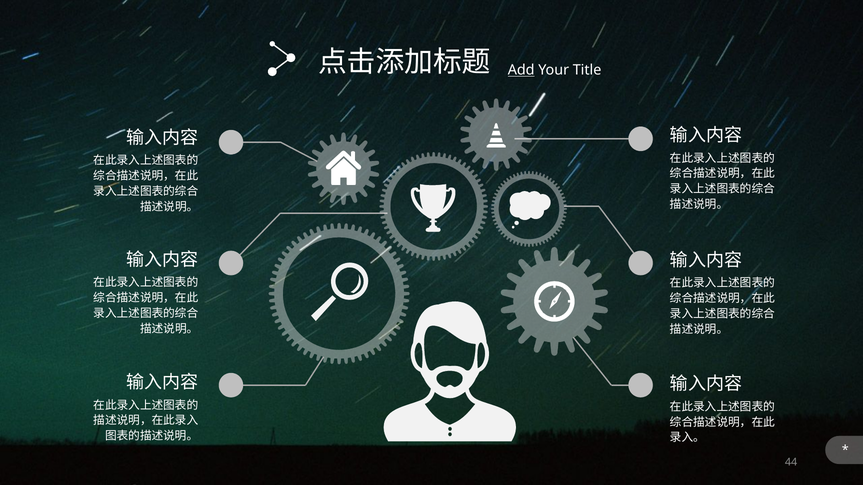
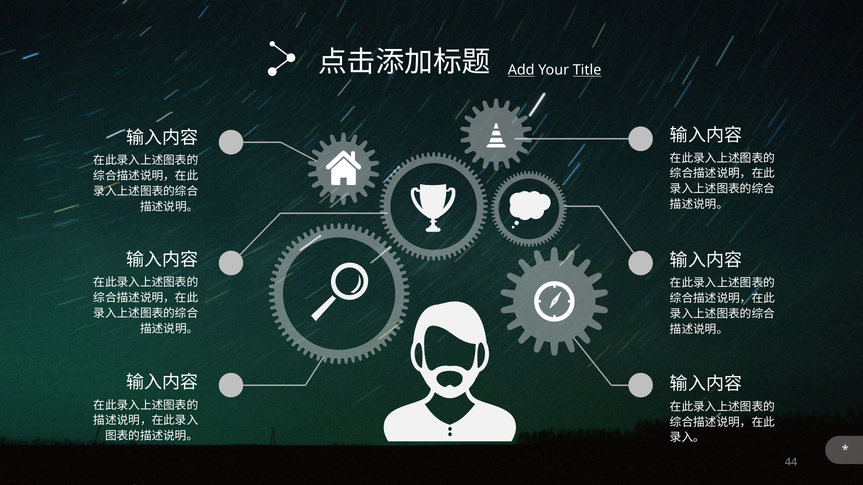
Title underline: none -> present (587, 70)
